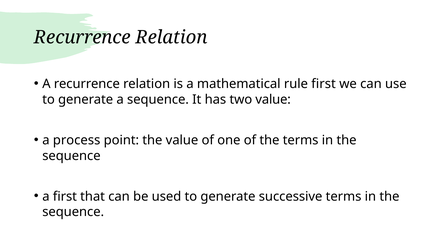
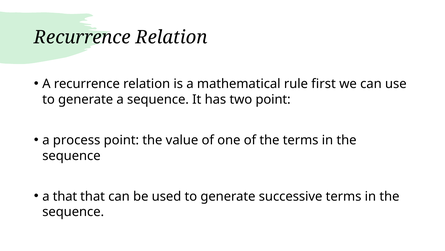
two value: value -> point (273, 99)
a first: first -> that (65, 196)
